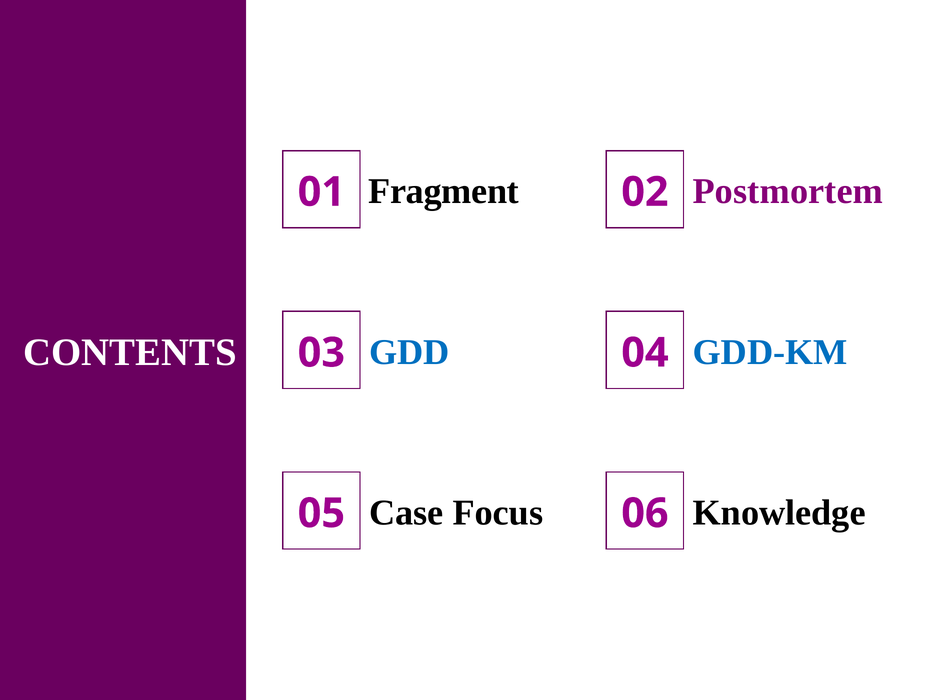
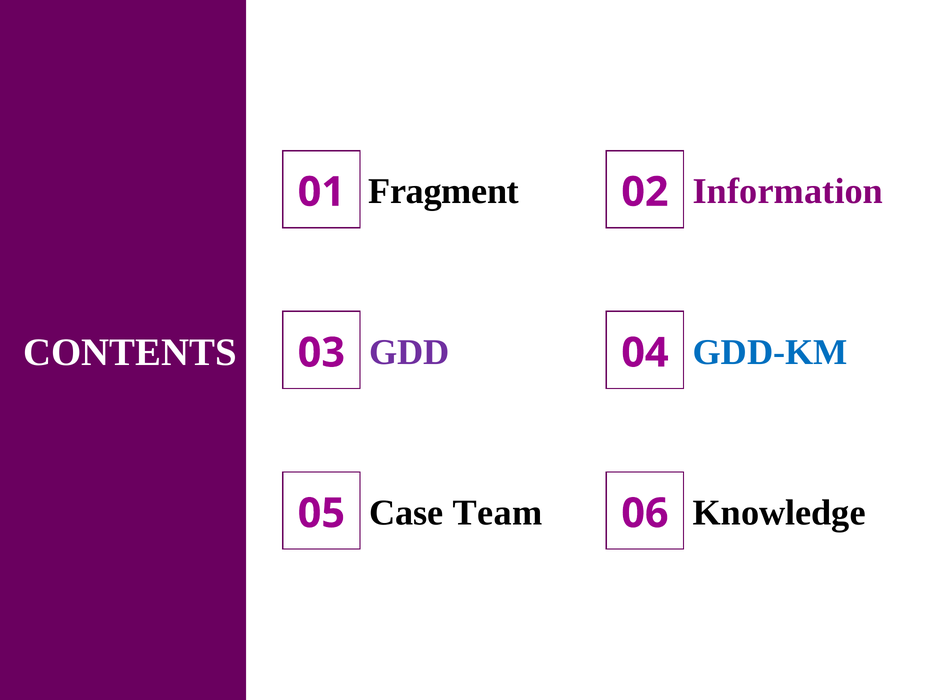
Postmortem: Postmortem -> Information (788, 191)
GDD colour: blue -> purple (409, 352)
Focus: Focus -> Team (498, 513)
